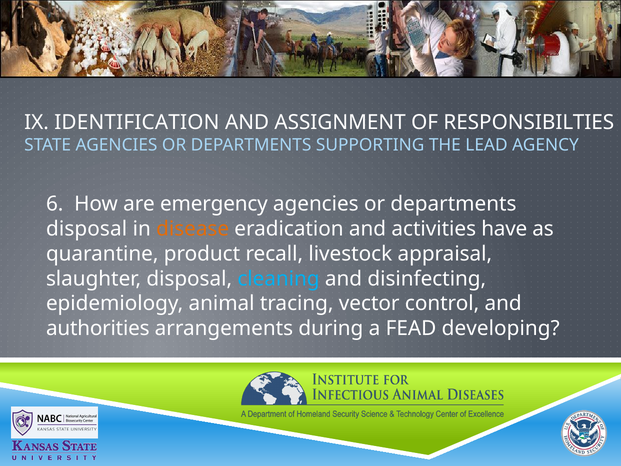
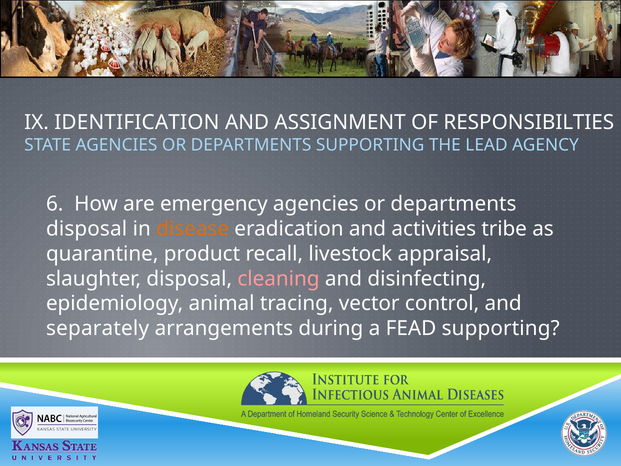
have: have -> tribe (504, 229)
cleaning colour: light blue -> pink (278, 279)
authorities: authorities -> separately (98, 328)
FEAD developing: developing -> supporting (501, 328)
